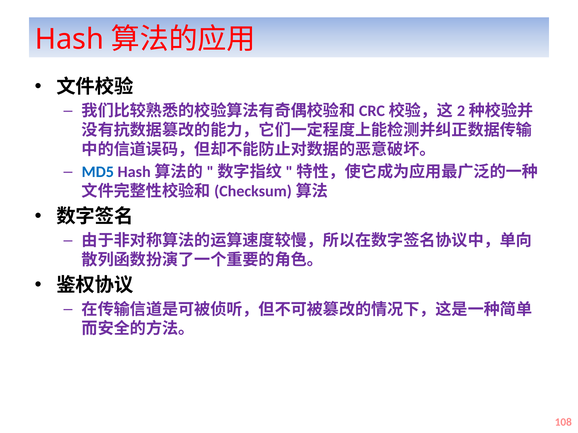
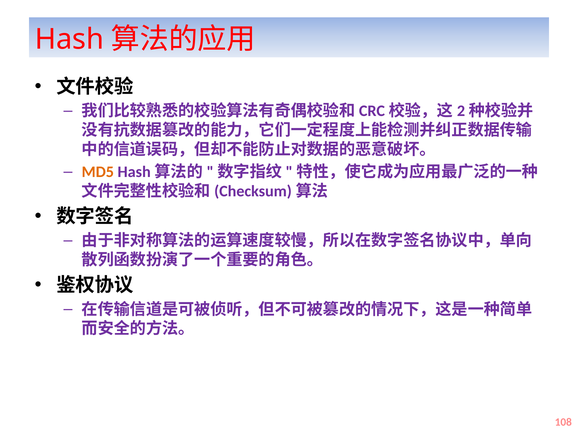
MD5 colour: blue -> orange (98, 172)
